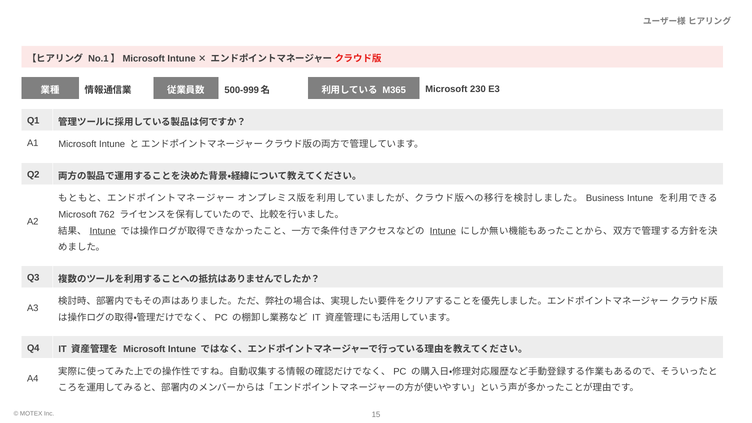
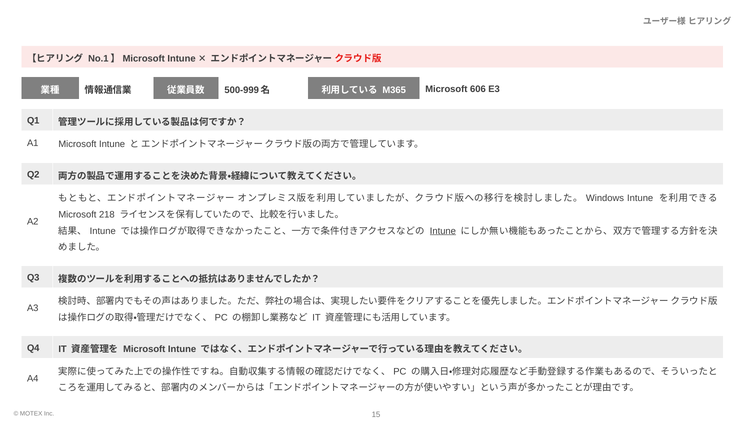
230: 230 -> 606 (478, 89)
Business: Business -> Windows (605, 198)
762: 762 -> 218 (107, 215)
Intune underline: present -> none (103, 231)
